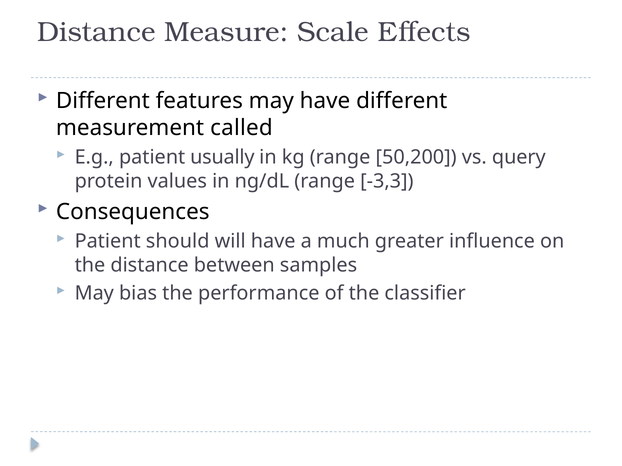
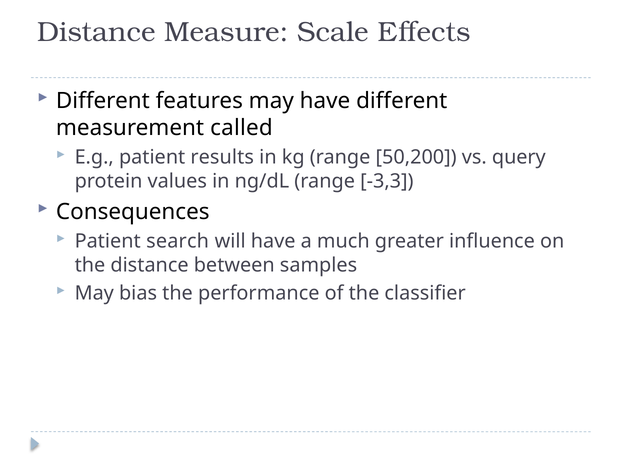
usually: usually -> results (222, 158)
should: should -> search (178, 242)
